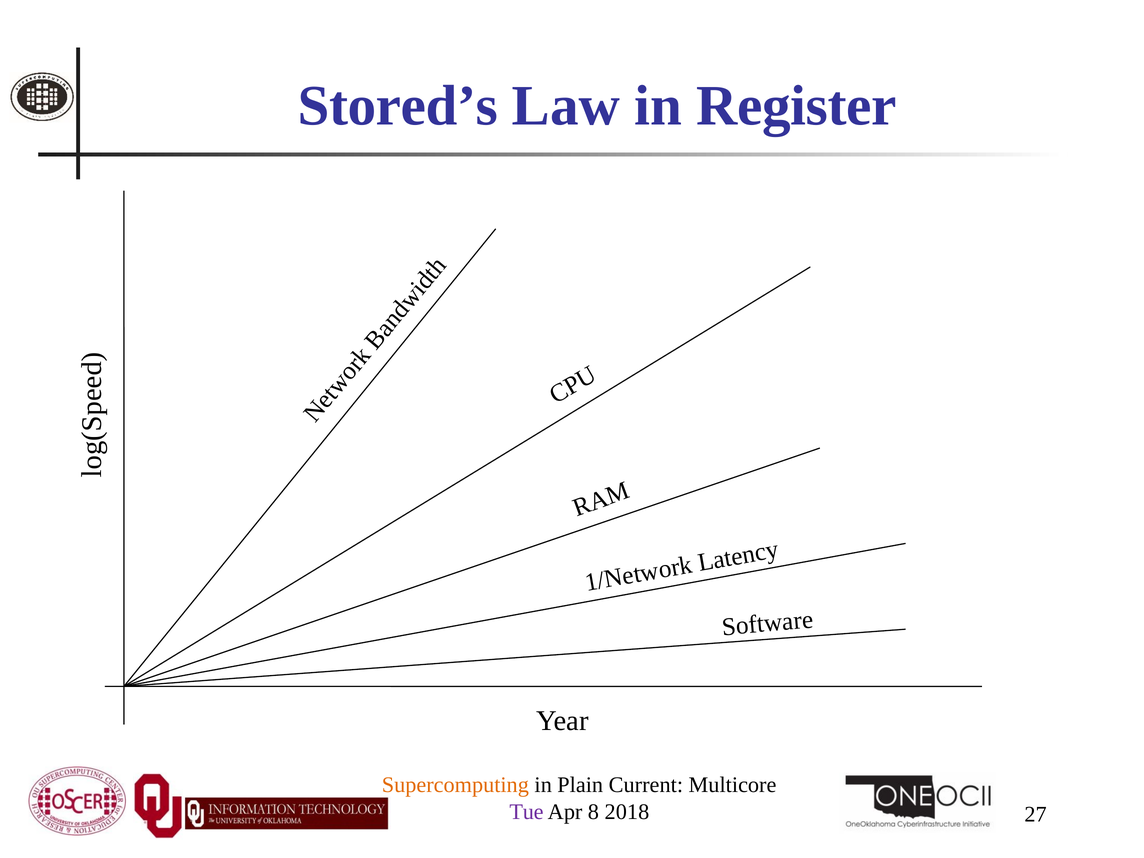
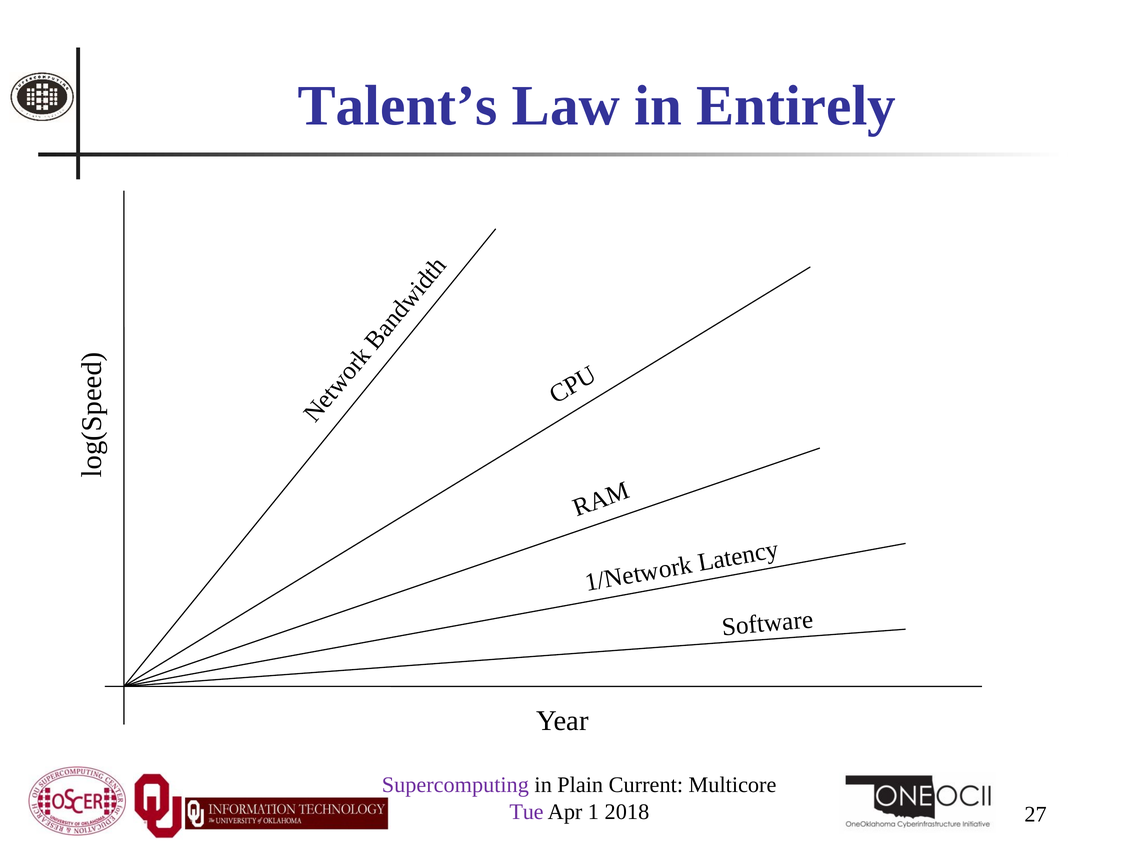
Stored’s: Stored’s -> Talent’s (398, 106)
Register: Register -> Entirely (796, 106)
Supercomputing colour: orange -> purple (455, 785)
8: 8 -> 1 (593, 812)
